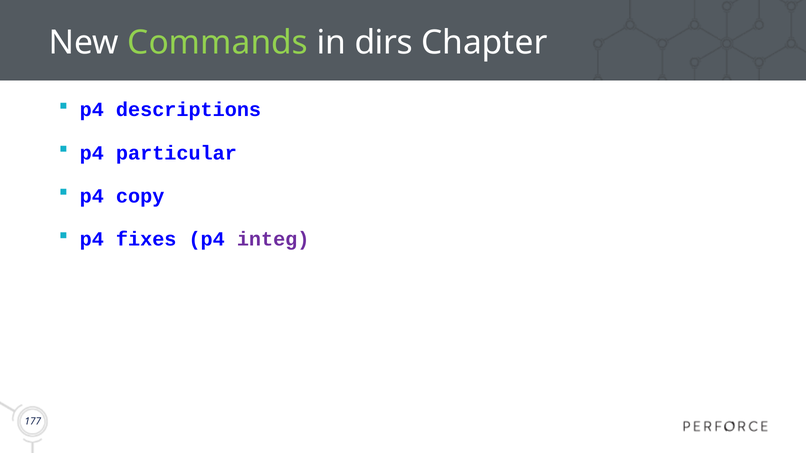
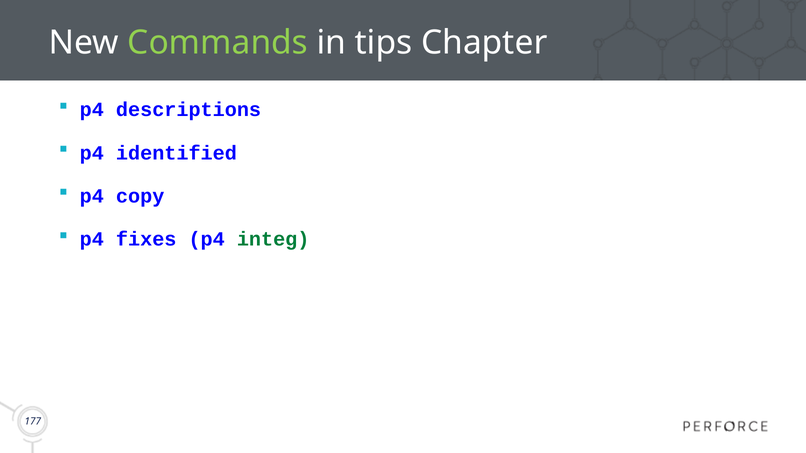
dirs: dirs -> tips (384, 43)
particular: particular -> identified (176, 153)
integ colour: purple -> green (273, 240)
